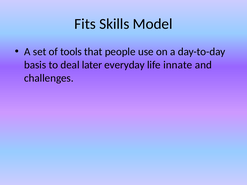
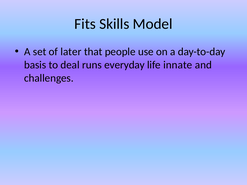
tools: tools -> later (71, 52)
later: later -> runs (92, 65)
